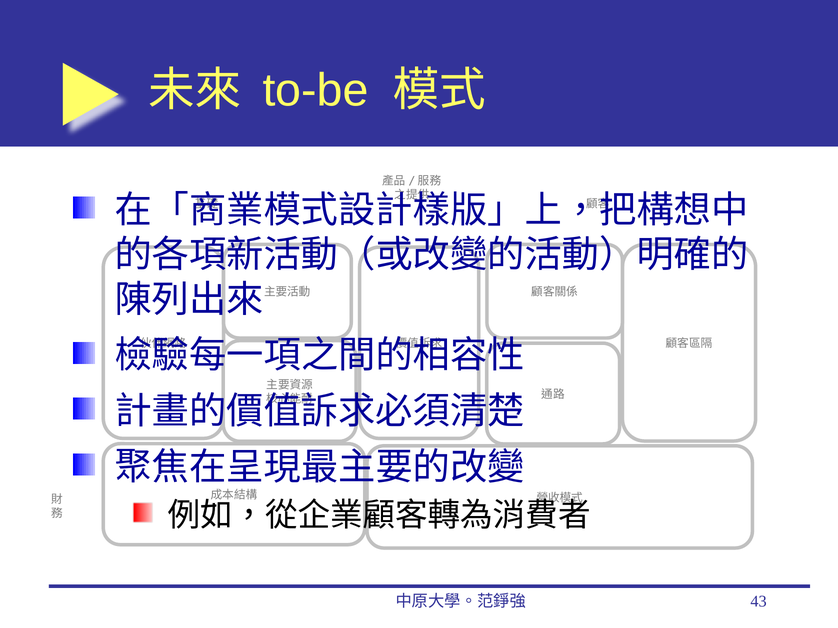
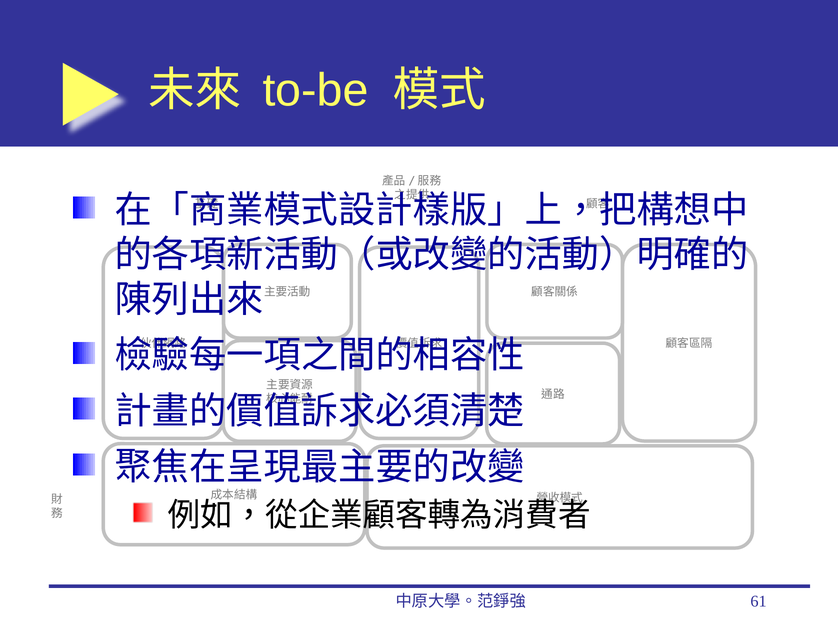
43: 43 -> 61 (759, 602)
